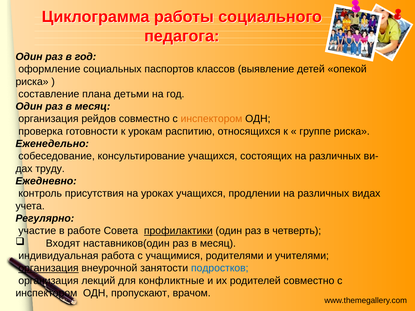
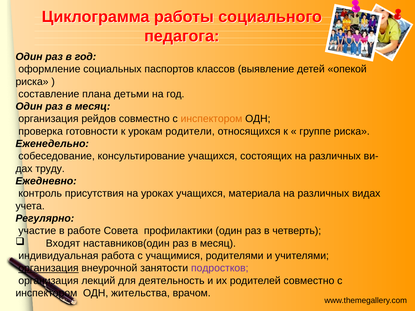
распитию: распитию -> родители (190, 131)
продлении: продлении -> материала (254, 194)
профилактики underline: present -> none (178, 231)
подростков colour: blue -> purple (220, 268)
конфликтные: конфликтные -> деятельность (172, 281)
пропускают: пропускают -> жительства (140, 293)
